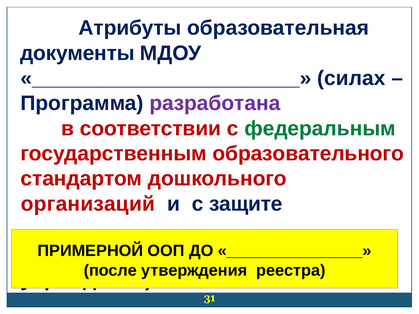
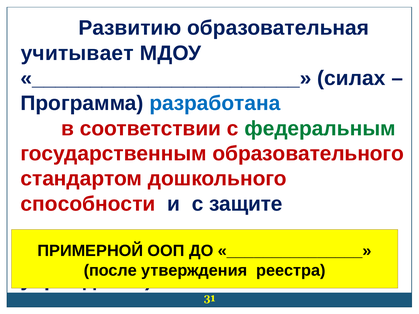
Атрибуты: Атрибуты -> Развитию (130, 28)
документы: документы -> учитывает (77, 53)
разработана colour: purple -> blue (215, 103)
организаций: организаций -> способности (88, 204)
